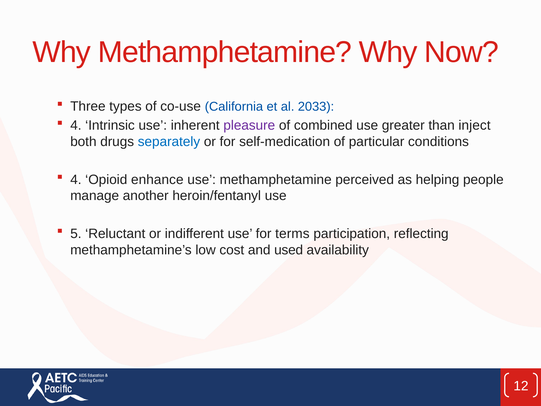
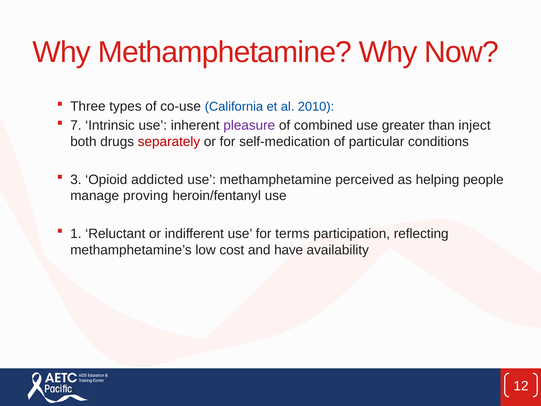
2033: 2033 -> 2010 (316, 107)
4: 4 -> 7 (76, 125)
separately colour: blue -> red (169, 142)
4: 4 -> 3 (76, 179)
enhance: enhance -> addicted (157, 179)
another: another -> proving (146, 196)
5: 5 -> 1 (76, 234)
used: used -> have (289, 250)
